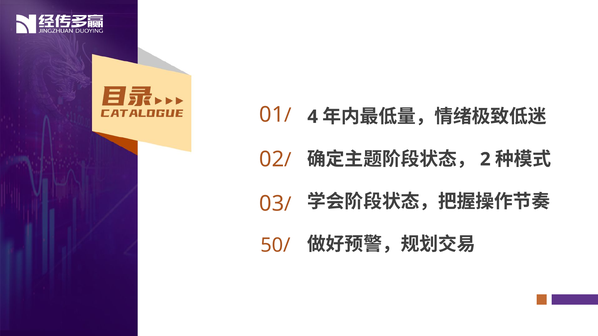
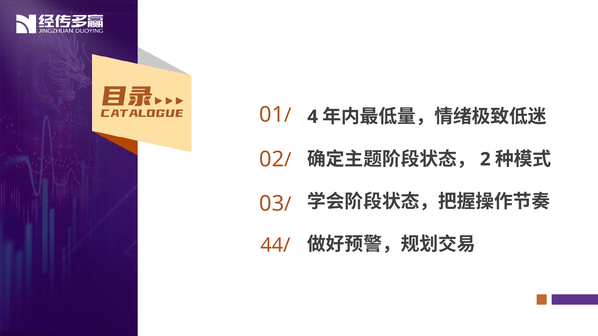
50/: 50/ -> 44/ (275, 245)
